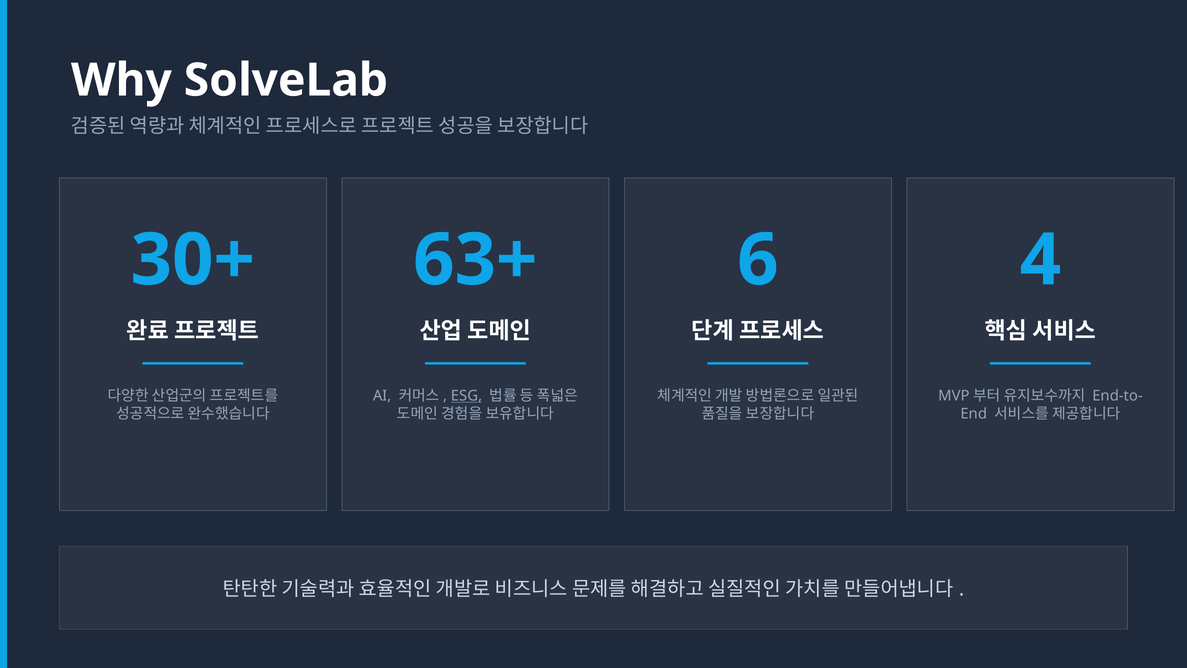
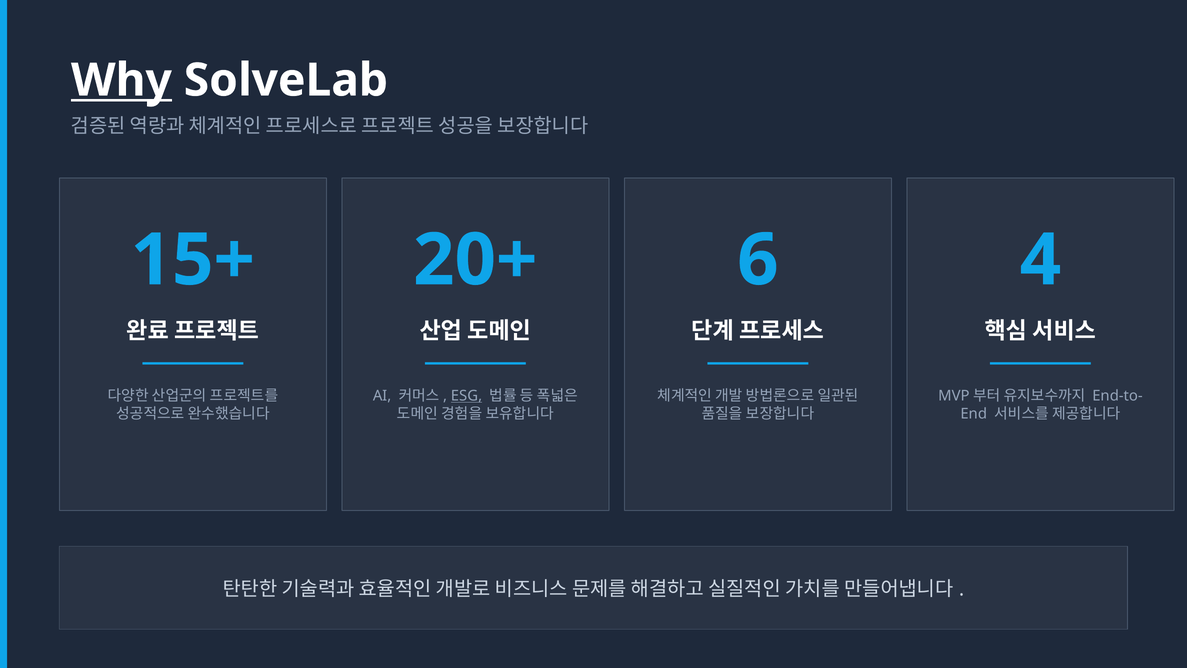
Why underline: none -> present (121, 80)
30+: 30+ -> 15+ (193, 260)
63+: 63+ -> 20+ (475, 260)
